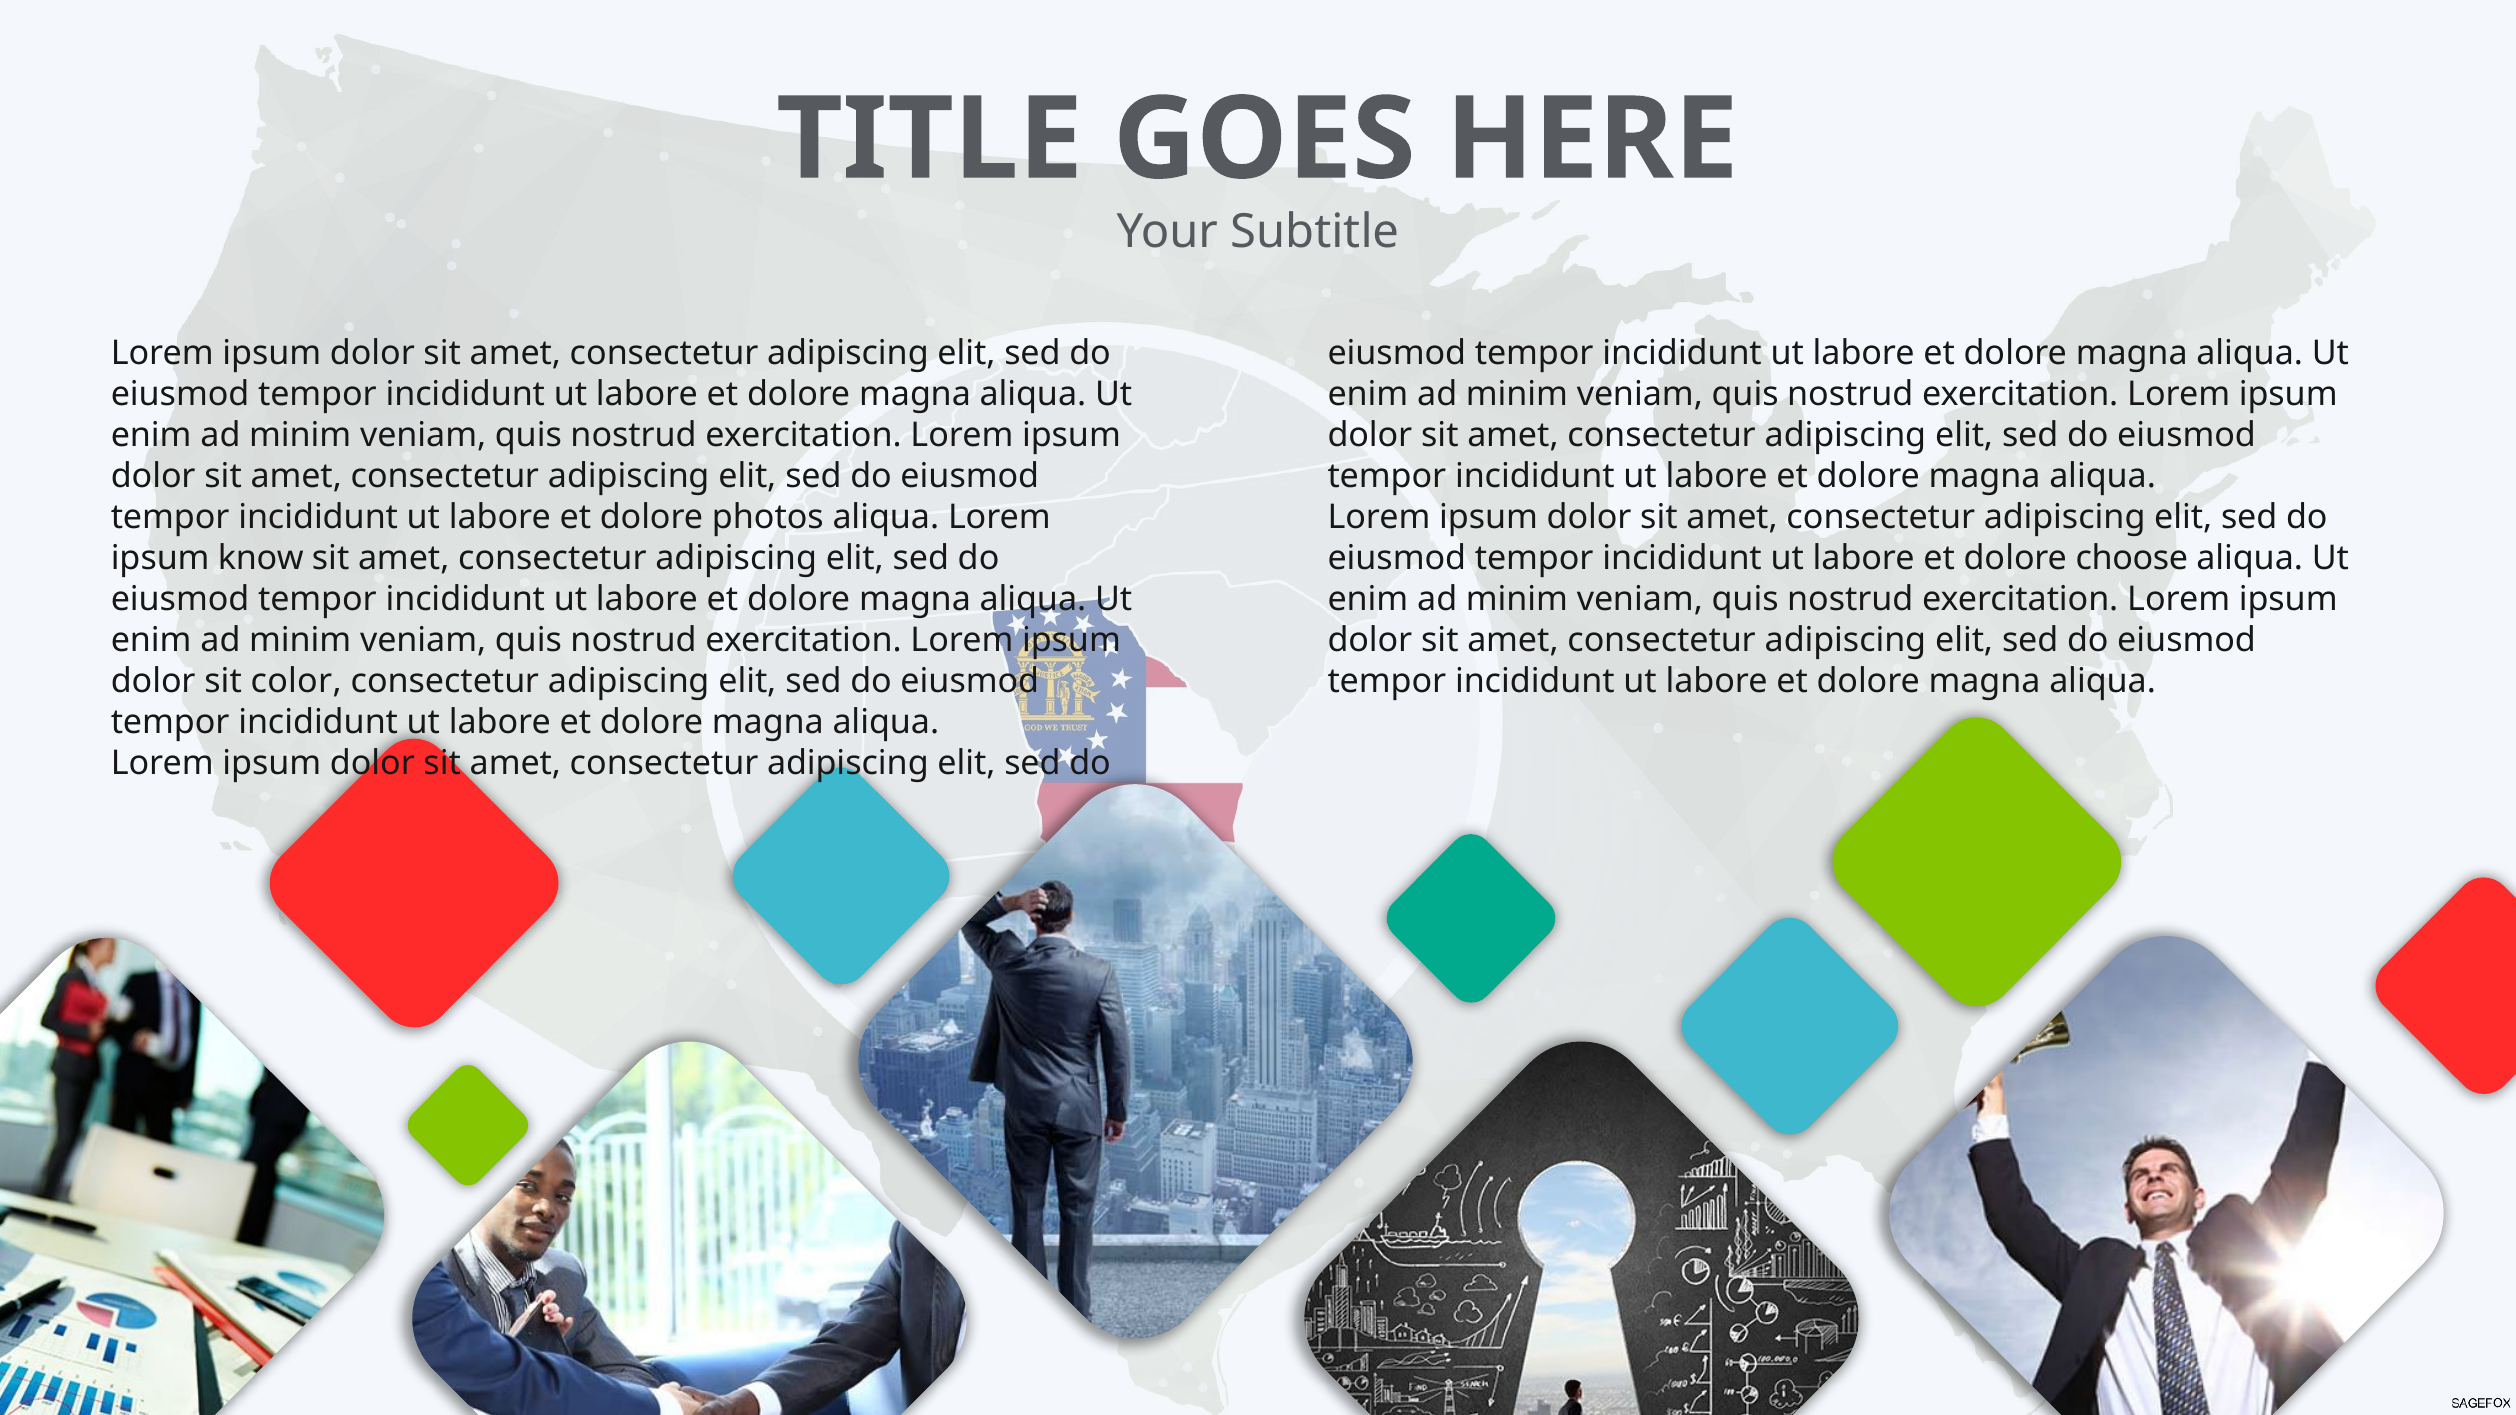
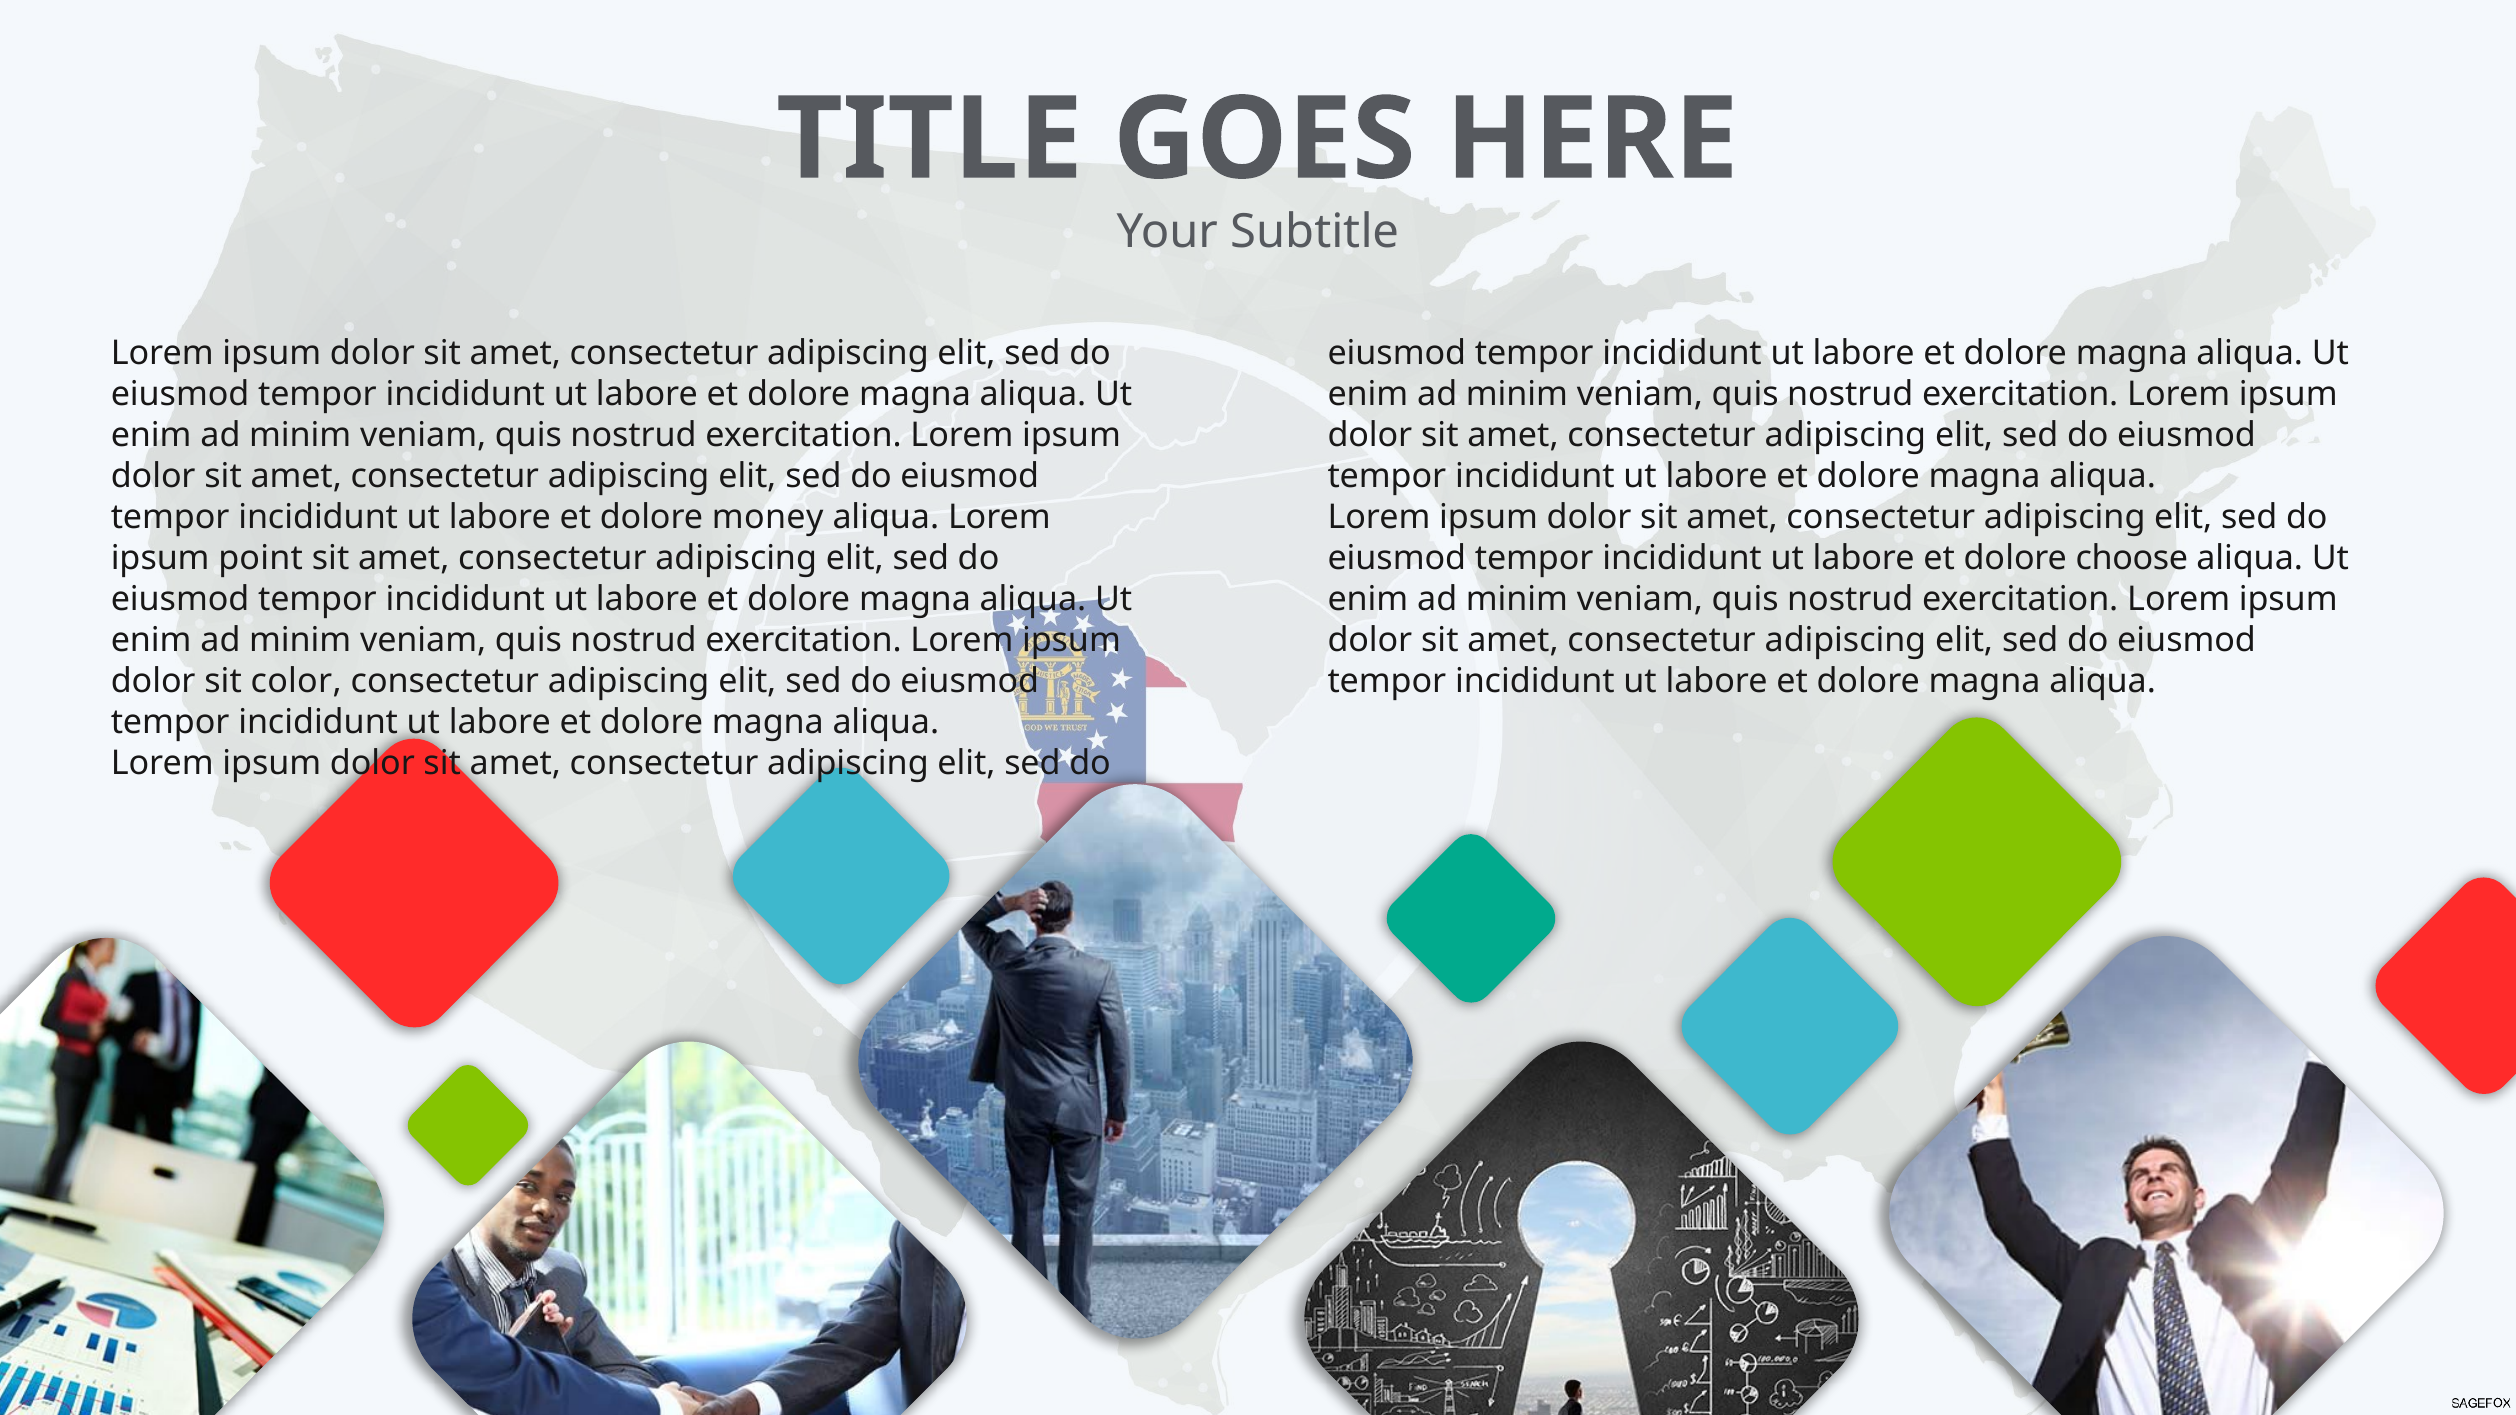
photos: photos -> money (768, 517)
know: know -> point (261, 558)
